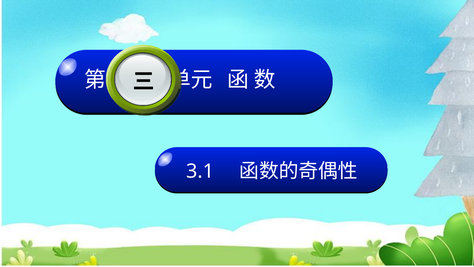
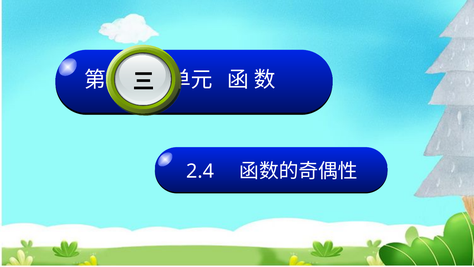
3.1: 3.1 -> 2.4 (200, 171)
